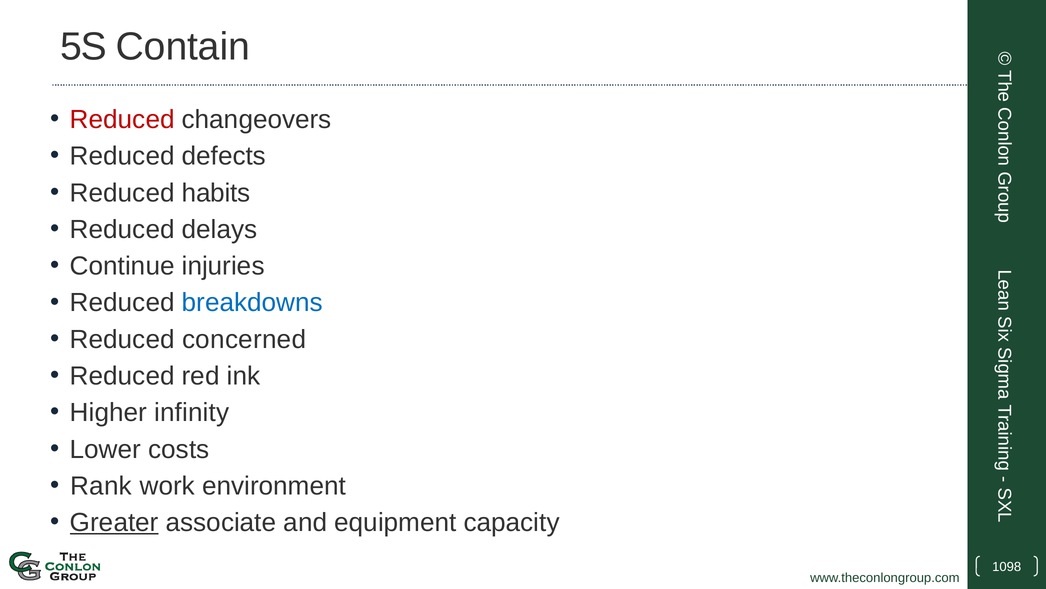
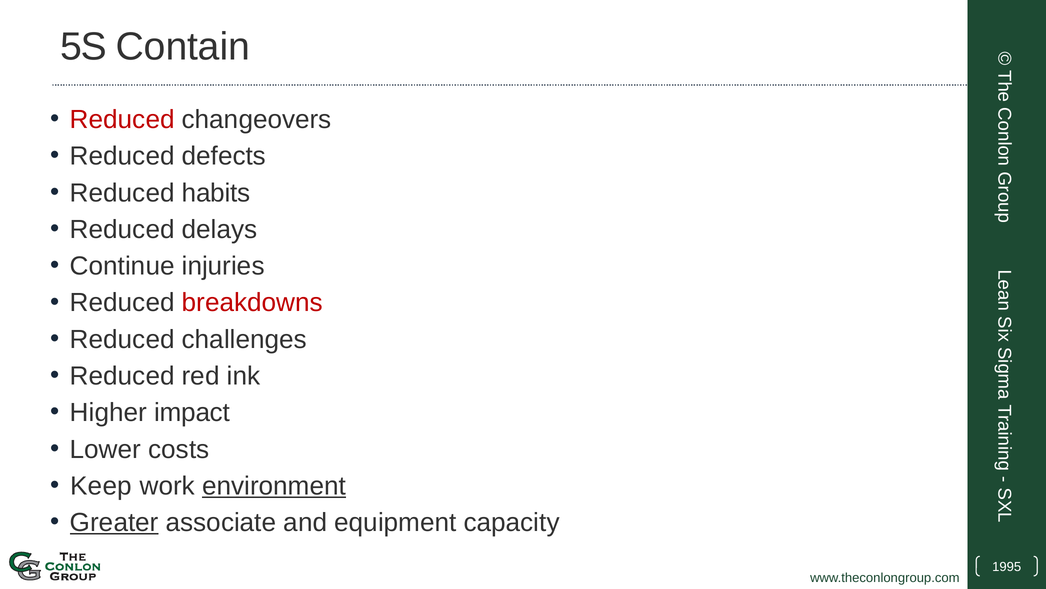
breakdowns colour: blue -> red (252, 303)
concerned: concerned -> challenges (244, 339)
infinity: infinity -> impact (192, 412)
Rank: Rank -> Keep (101, 486)
environment underline: none -> present (274, 486)
1098: 1098 -> 1995 (1007, 566)
